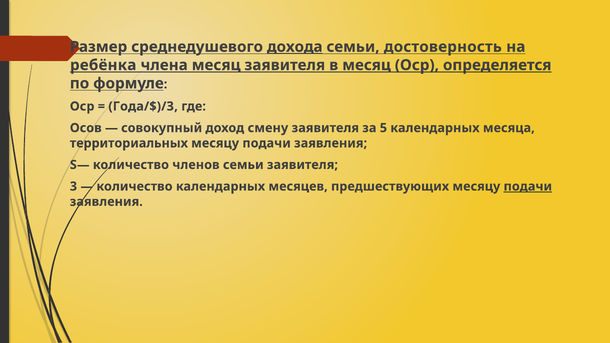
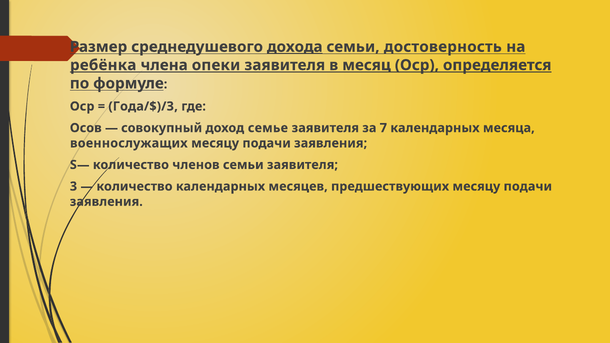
члена месяц: месяц -> опеки (216, 65)
смену: смену -> семье (268, 128)
5: 5 -> 7 (383, 128)
территориальных: территориальных -> военнослужащих (129, 143)
подачи underline: present -> none (528, 186)
